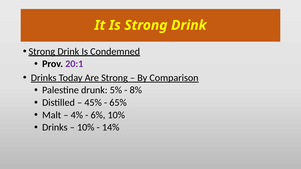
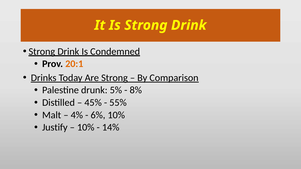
20:1 colour: purple -> orange (74, 64)
65%: 65% -> 55% (118, 103)
Drinks: Drinks -> Justify (55, 128)
